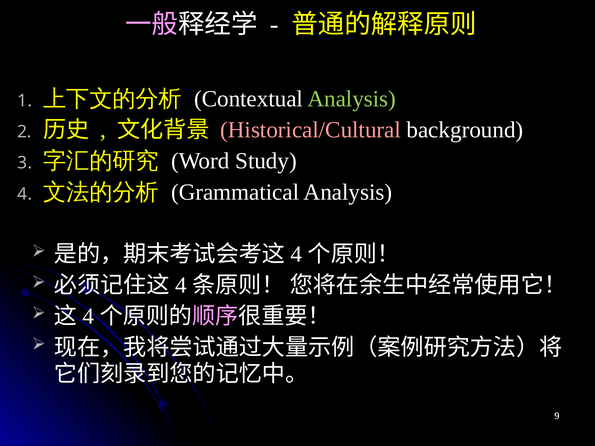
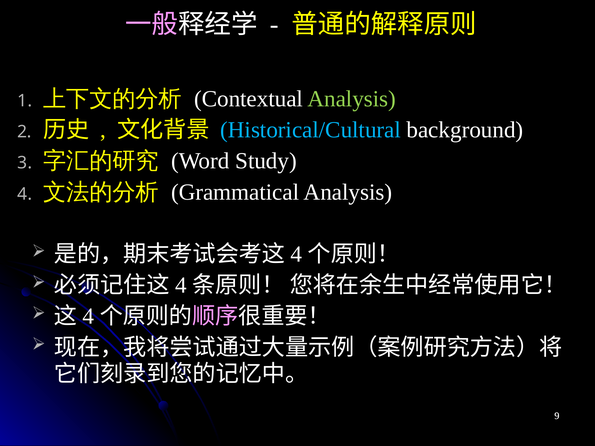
Historical/Cultural colour: pink -> light blue (311, 130)
